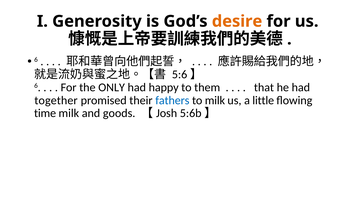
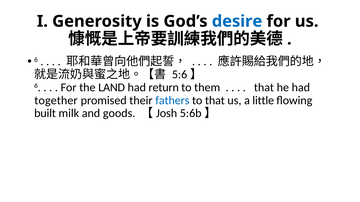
desire colour: orange -> blue (237, 21)
ONLY: ONLY -> LAND (112, 88)
happy: happy -> return (164, 88)
to milk: milk -> that (215, 101)
time: time -> built (45, 114)
